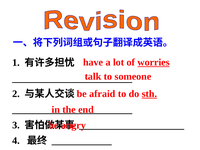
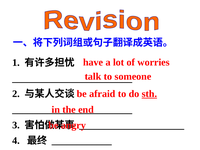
worries underline: present -> none (154, 62)
